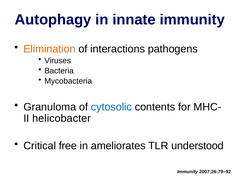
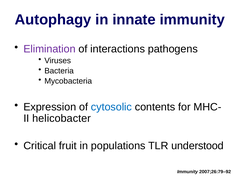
Elimination colour: orange -> purple (49, 49)
Granuloma: Granuloma -> Expression (50, 107)
free: free -> fruit (68, 146)
ameliorates: ameliorates -> populations (118, 146)
